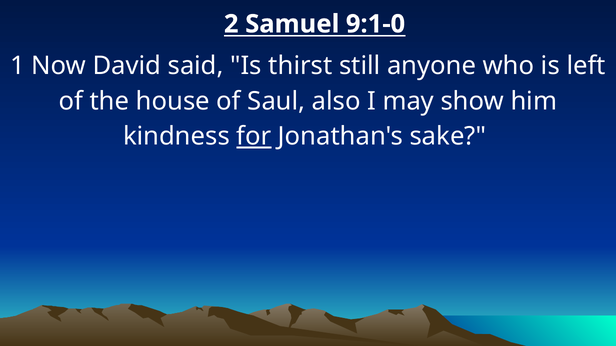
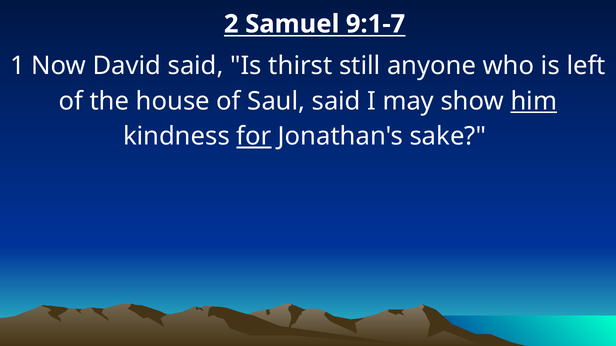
9:1-0: 9:1-0 -> 9:1-7 (375, 24)
Saul also: also -> said (336, 101)
him underline: none -> present (534, 101)
